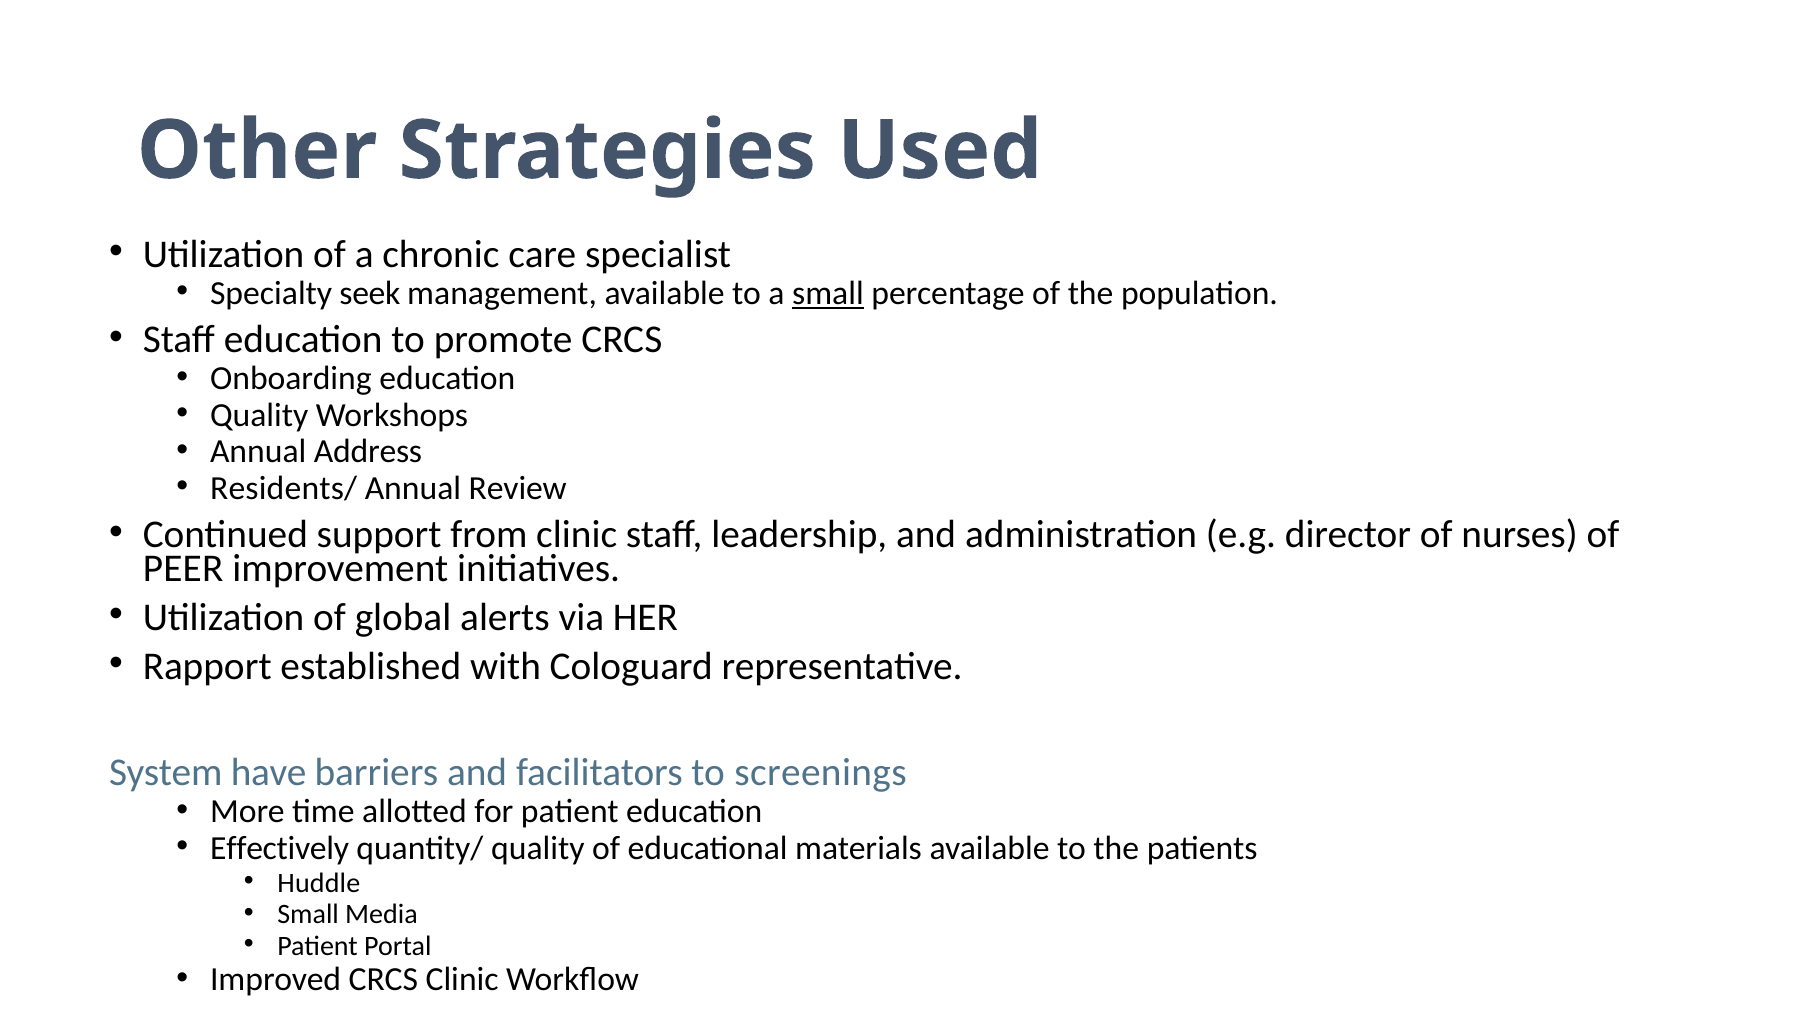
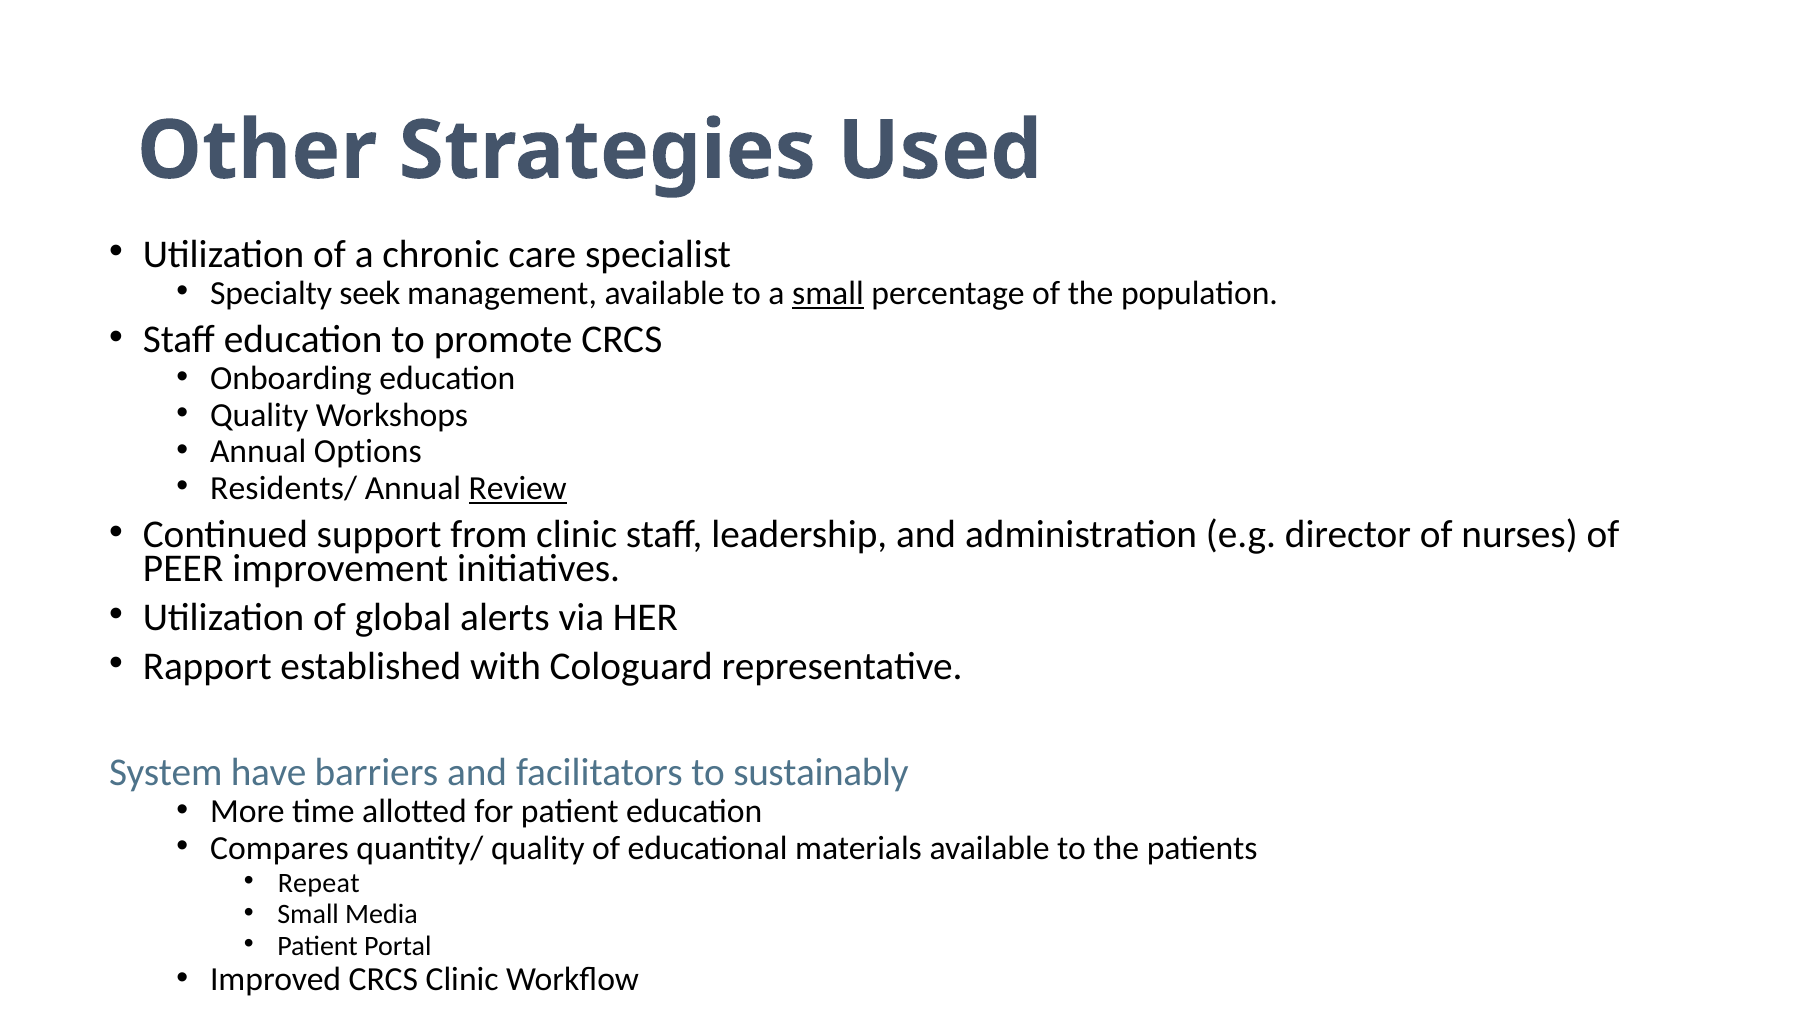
Address: Address -> Options (368, 452)
Review underline: none -> present (518, 488)
screenings: screenings -> sustainably (821, 773)
Effectively: Effectively -> Compares (279, 848)
Huddle: Huddle -> Repeat (319, 883)
